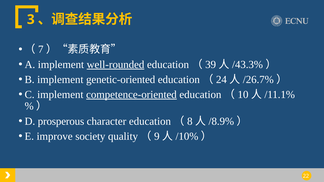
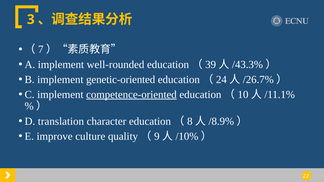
well-rounded underline: present -> none (116, 65)
prosperous: prosperous -> translation (61, 121)
society: society -> culture (90, 136)
